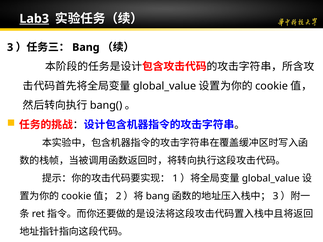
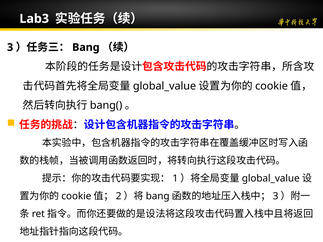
Lab3 underline: present -> none (34, 19)
